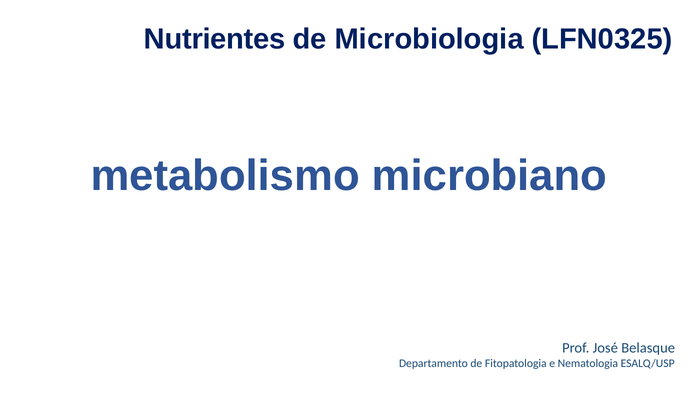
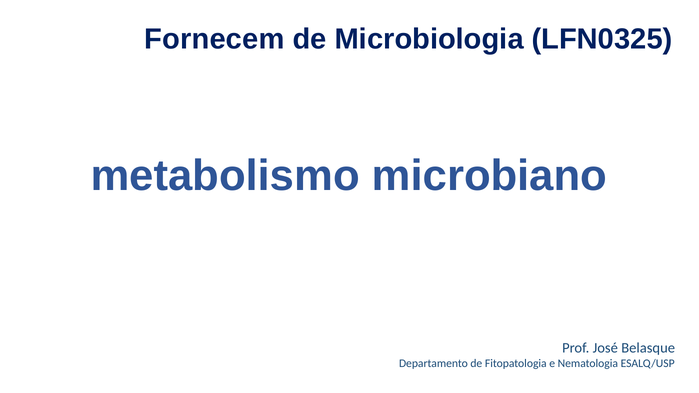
Nutrientes: Nutrientes -> Fornecem (214, 39)
